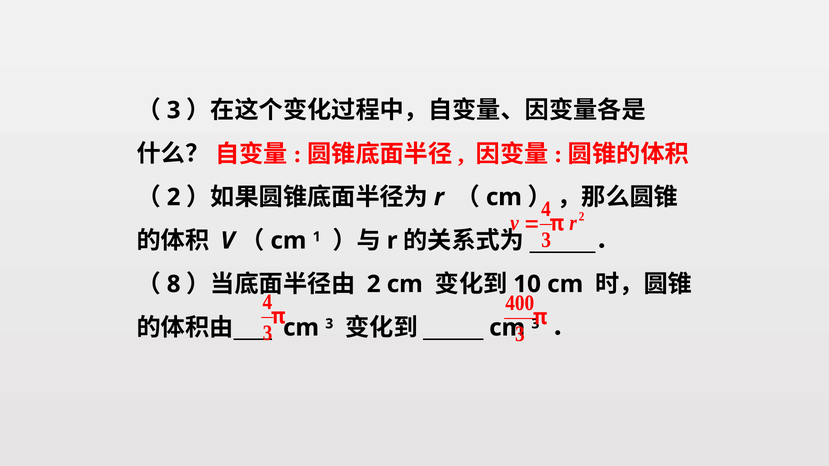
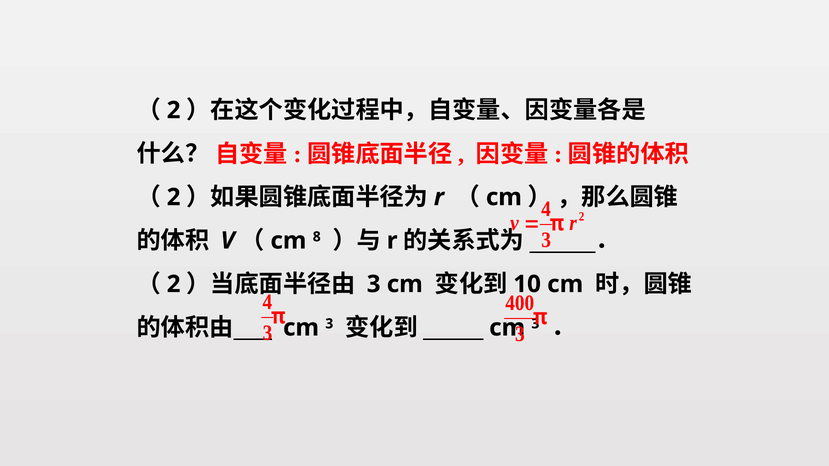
3: 3 -> 2 (174, 110)
1: 1 -> 8 (317, 237)
8: 8 -> 2 (174, 284)
2: 2 -> 3 (374, 284)
